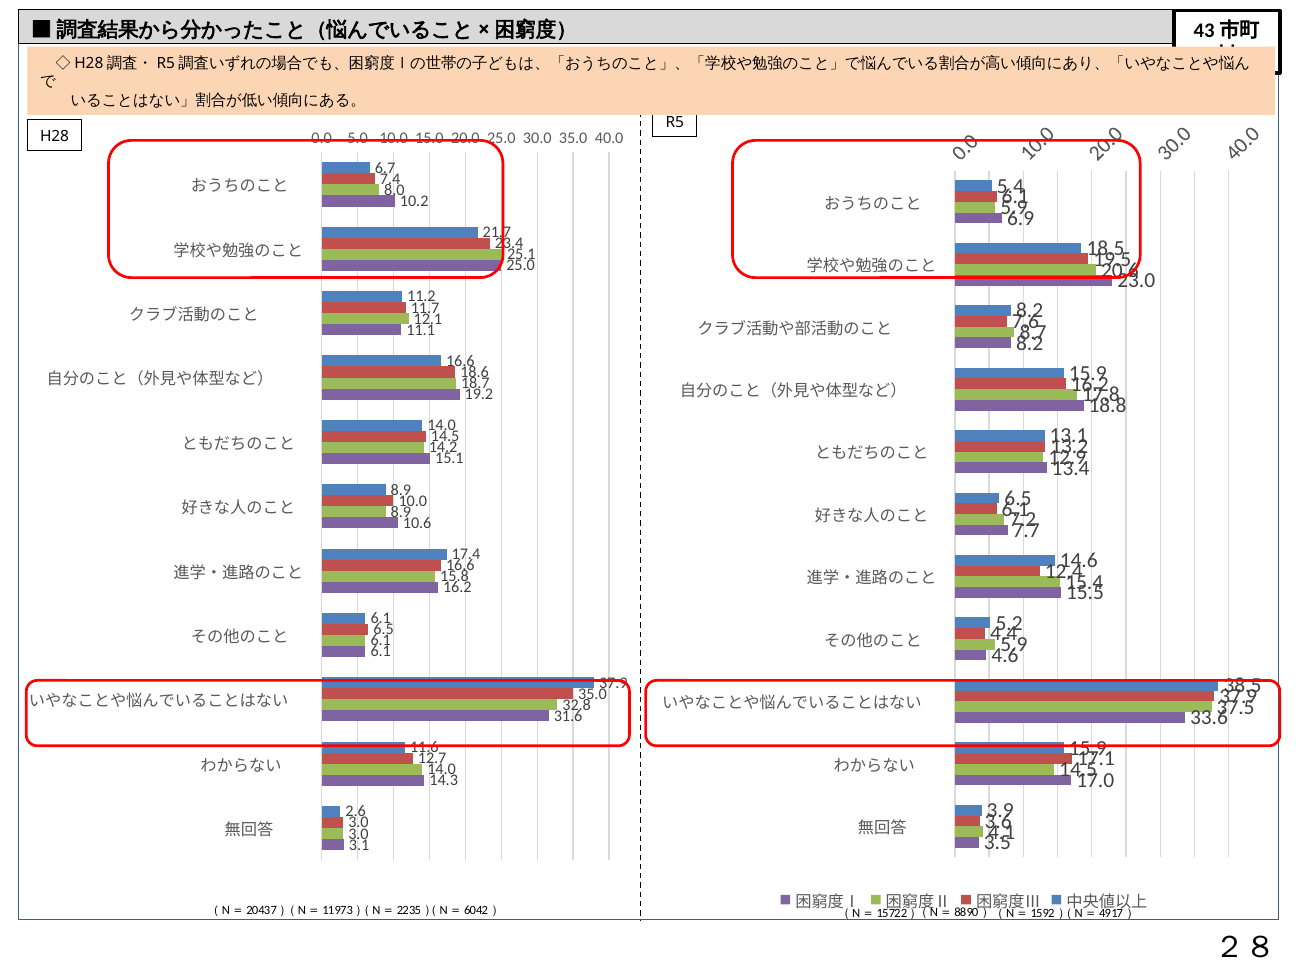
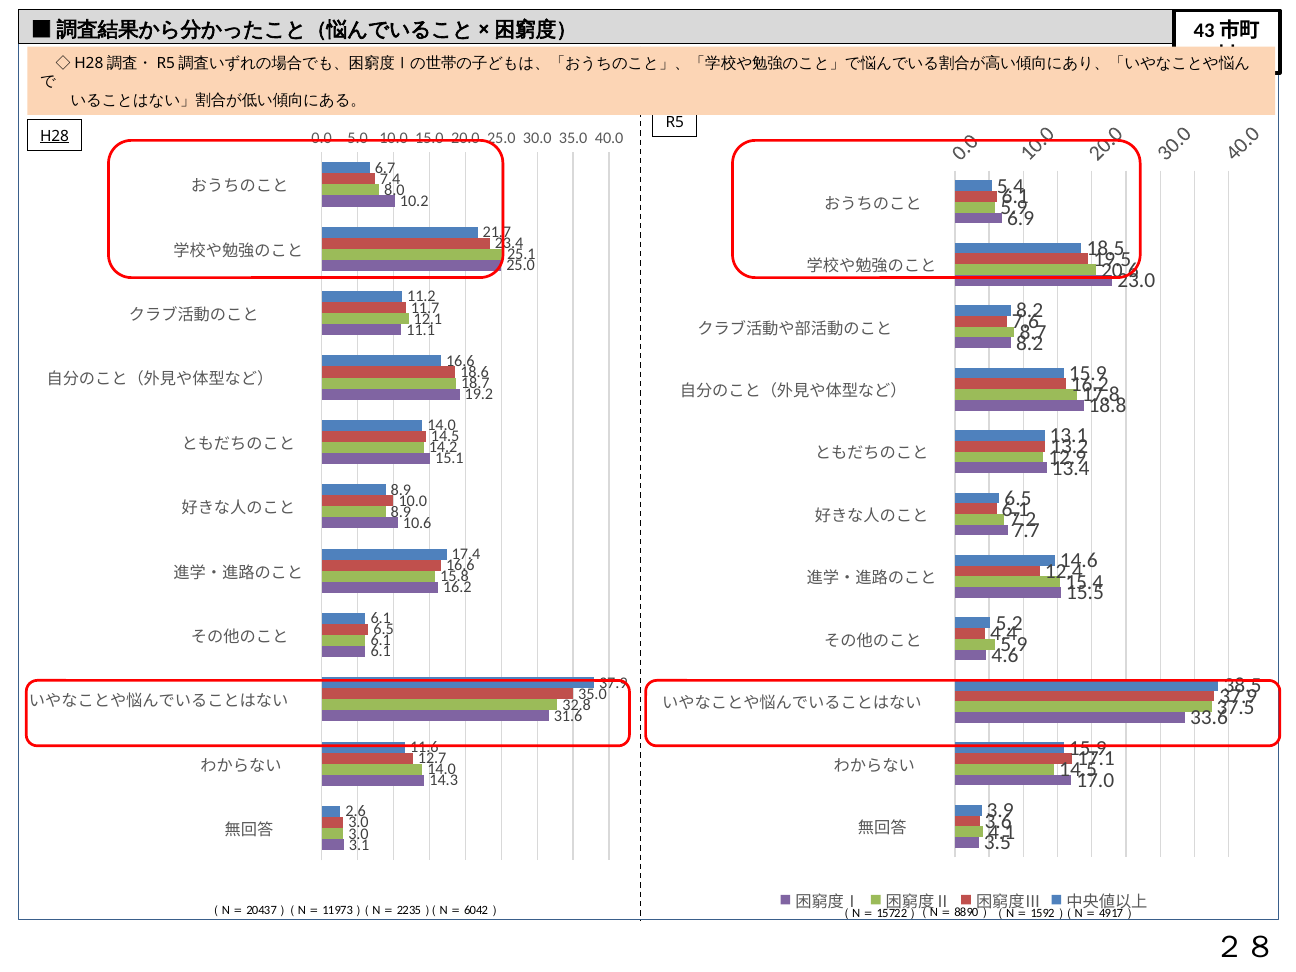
H28 underline: none -> present (54, 136)
